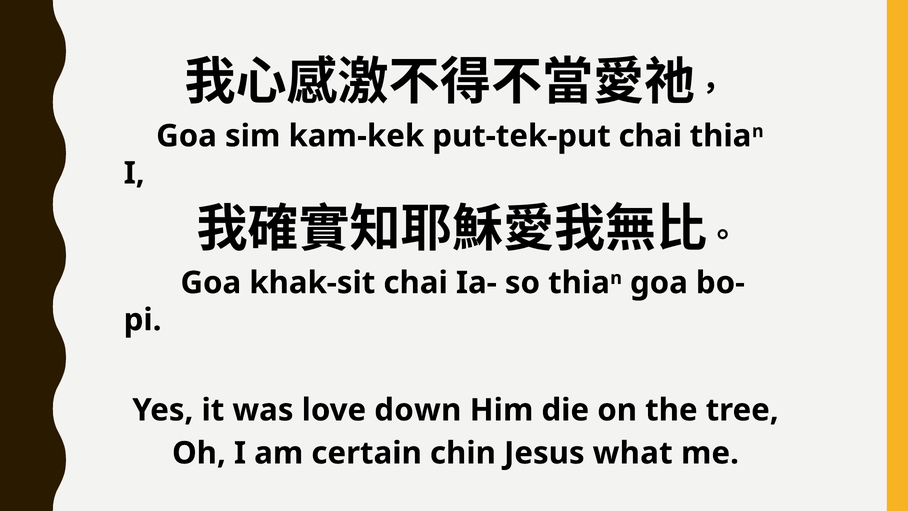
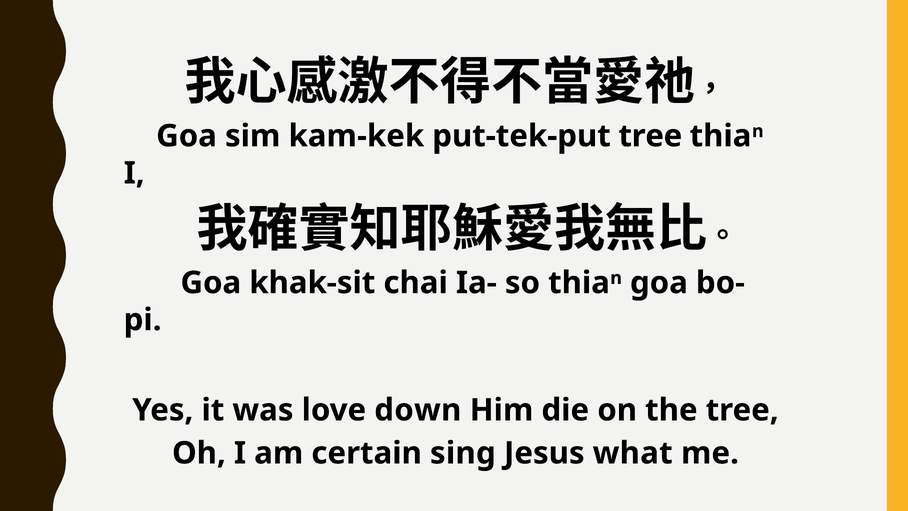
put-tek-put chai: chai -> tree (650, 136)
chin: chin -> sing (463, 453)
